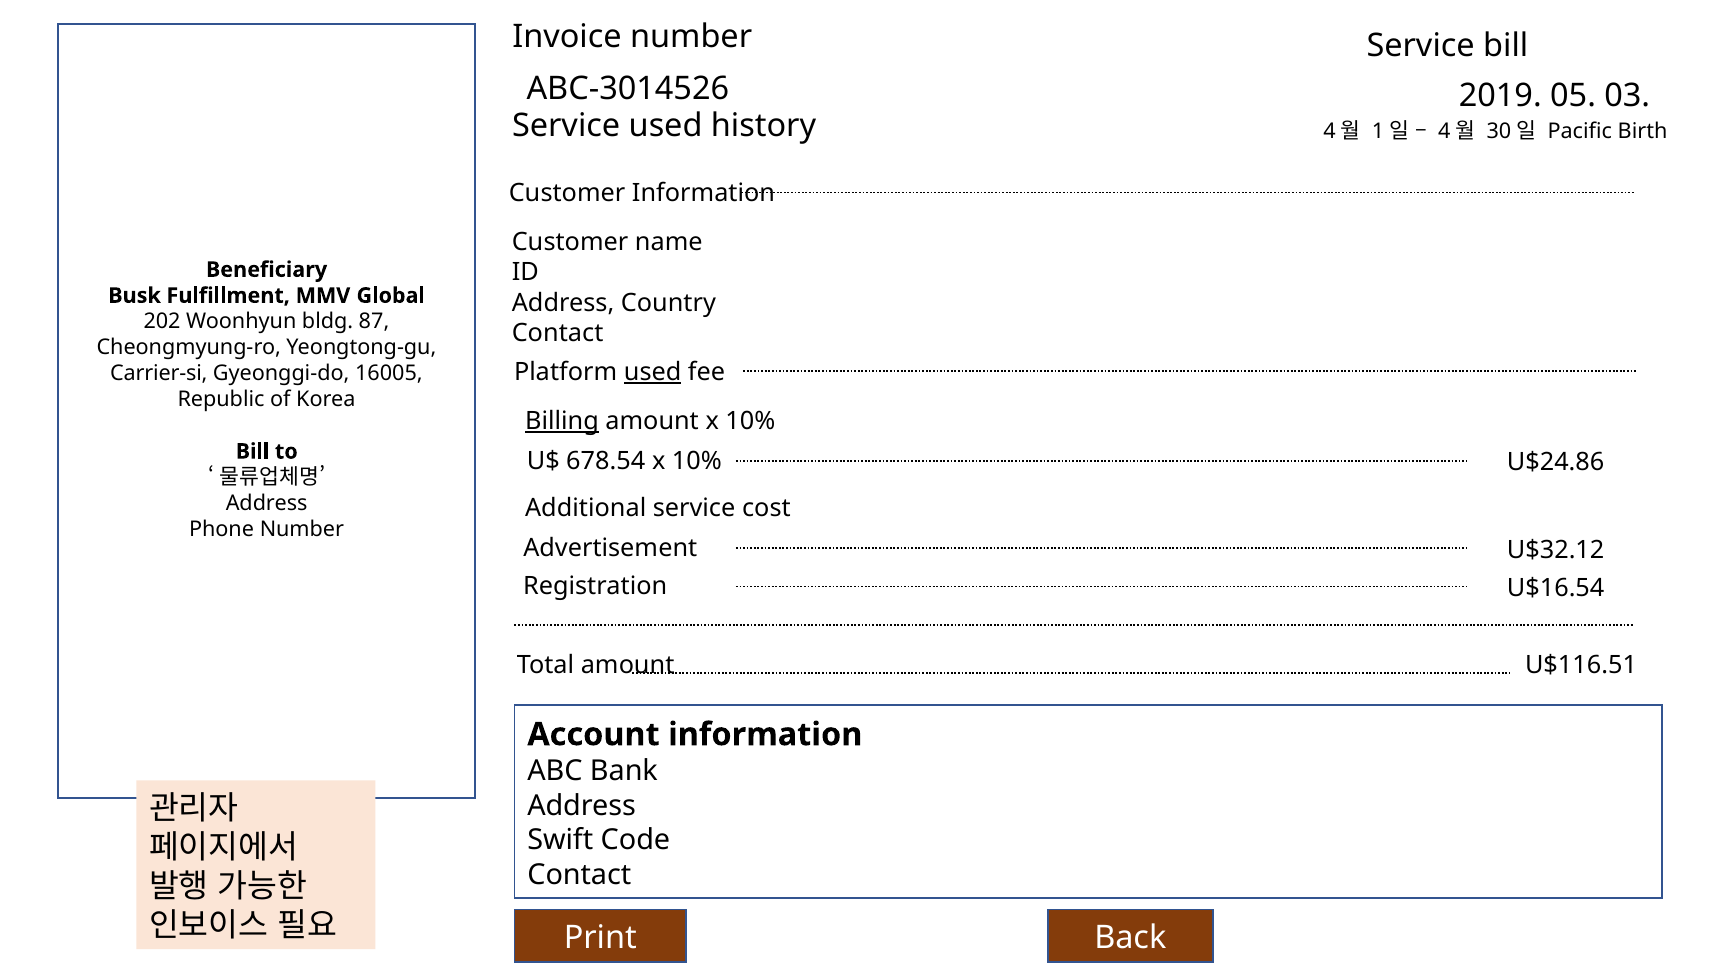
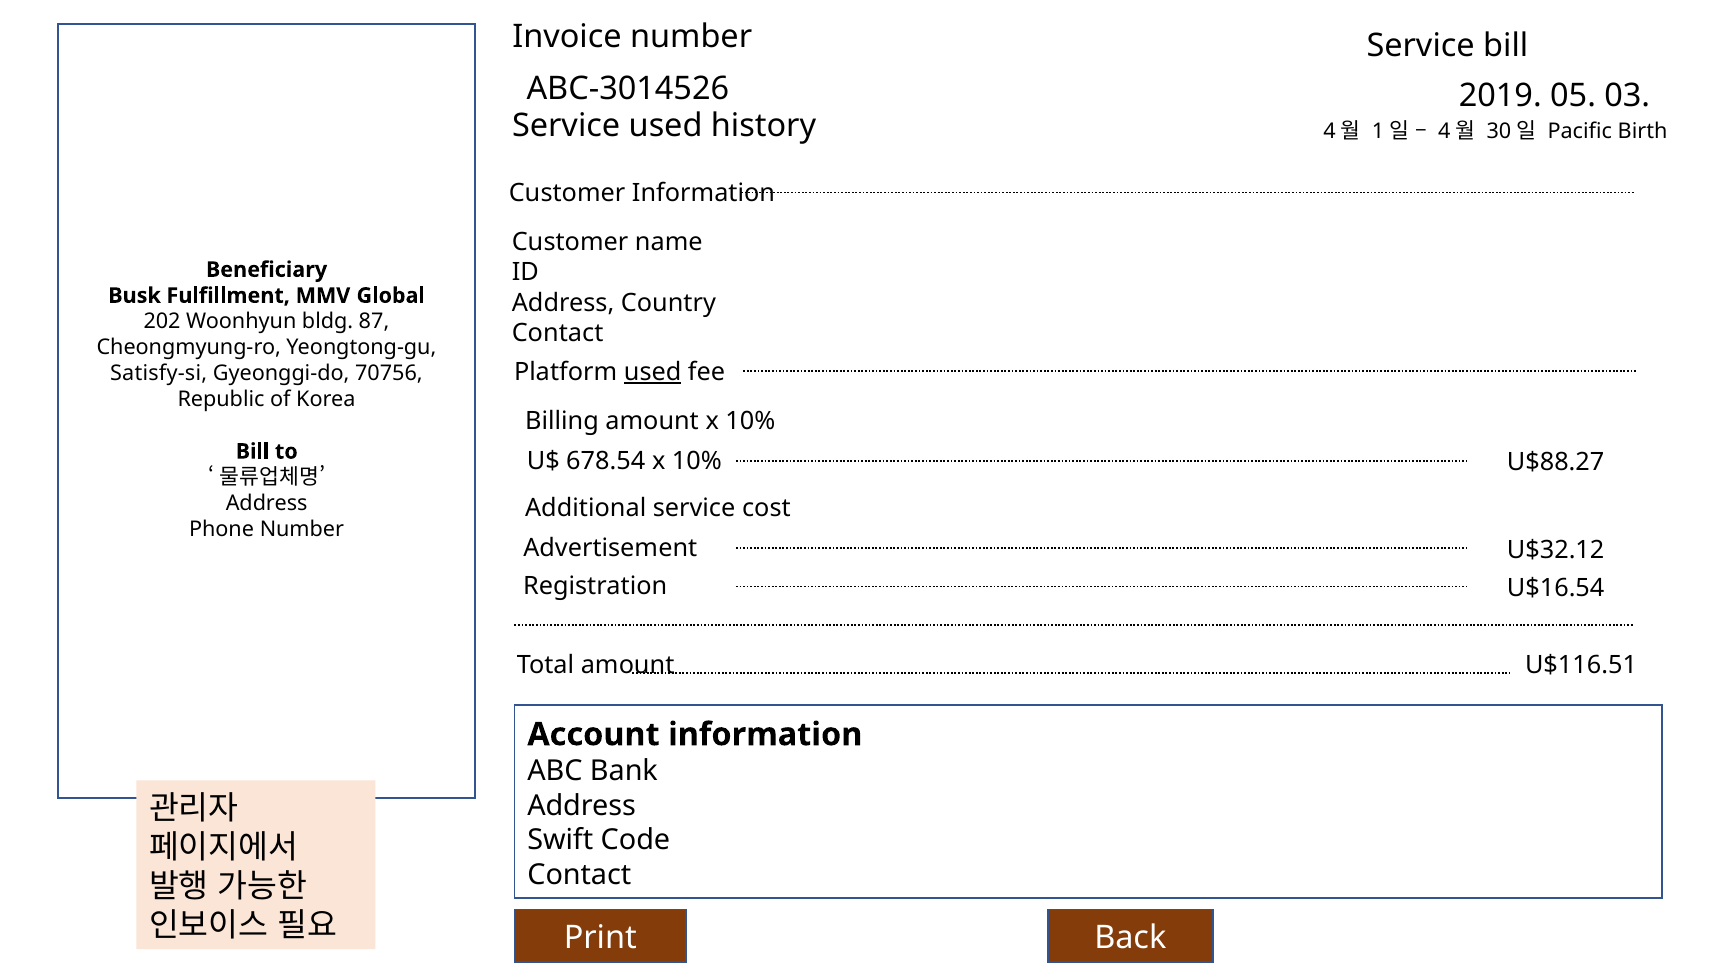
Carrier-si: Carrier-si -> Satisfy-si (159, 373)
16005: 16005 -> 70756 (389, 373)
Billing underline: present -> none (562, 421)
U$24.86: U$24.86 -> U$88.27 (1556, 462)
